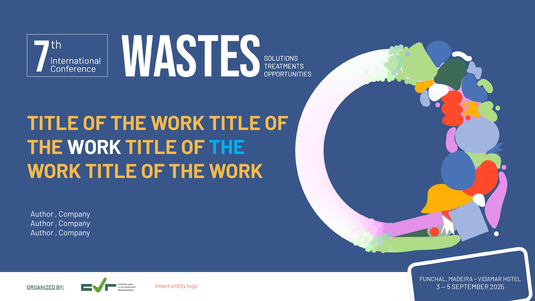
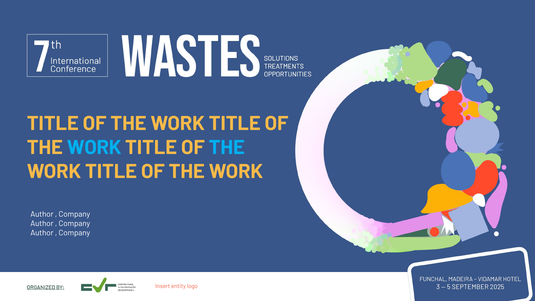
WORK colour: white -> light blue (94, 147)
